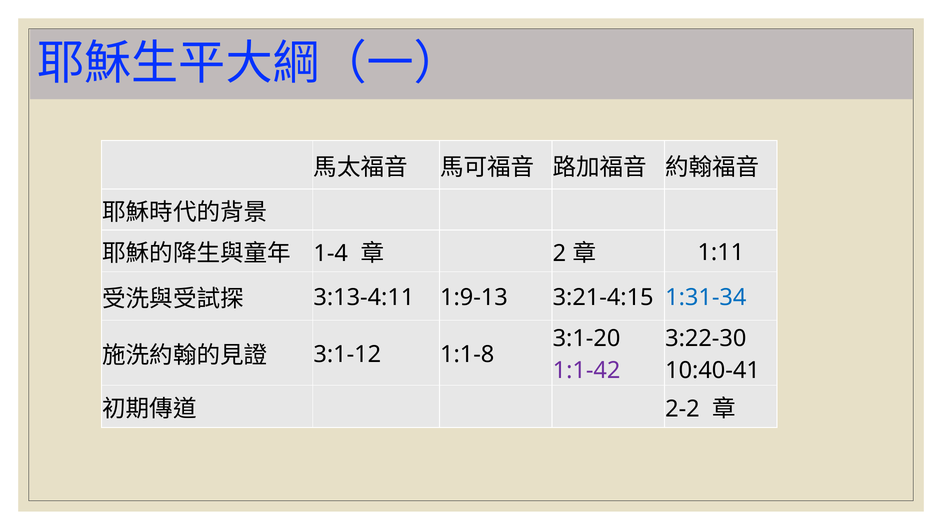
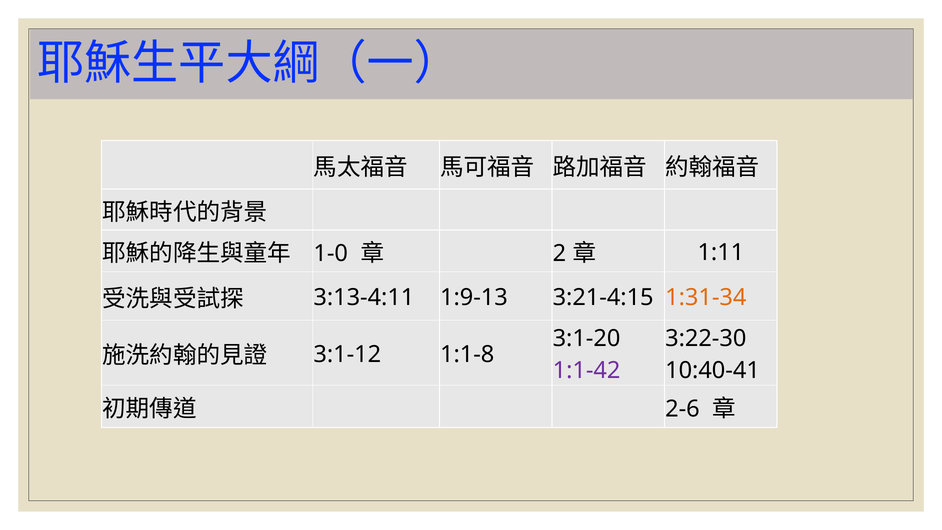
1-4: 1-4 -> 1-0 (331, 254)
1:31-34 colour: blue -> orange (706, 298)
2-2: 2-2 -> 2-6 (682, 409)
